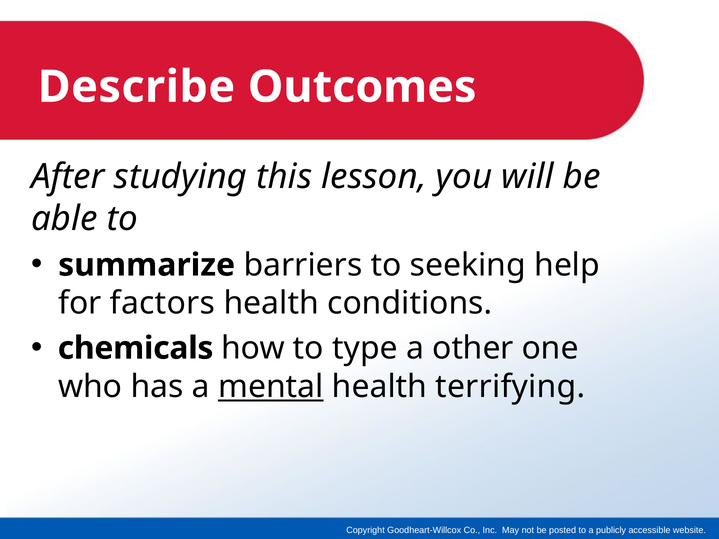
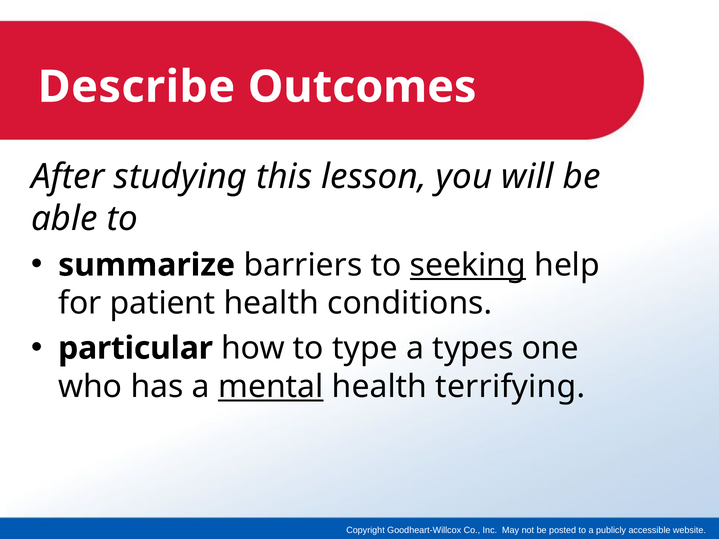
seeking underline: none -> present (468, 265)
factors: factors -> patient (163, 304)
chemicals: chemicals -> particular (136, 348)
other: other -> types (473, 348)
